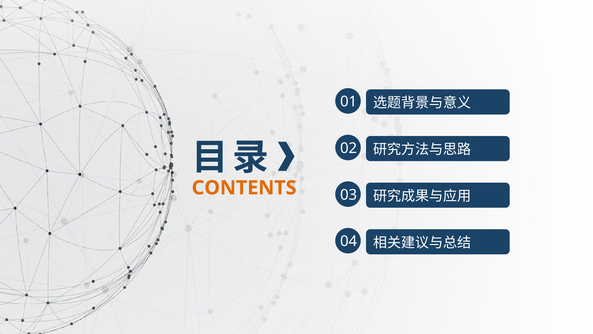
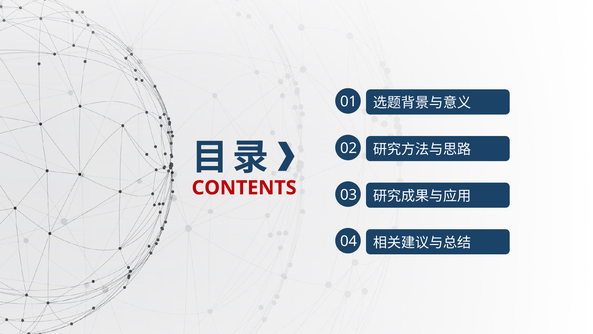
CONTENTS colour: orange -> red (244, 188)
